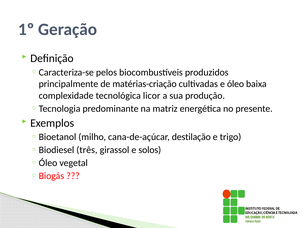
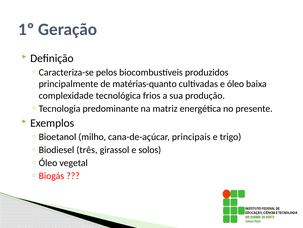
matérias-criação: matérias-criação -> matérias-quanto (145, 84)
licor: licor -> frios (152, 95)
destilação: destilação -> principais (191, 137)
